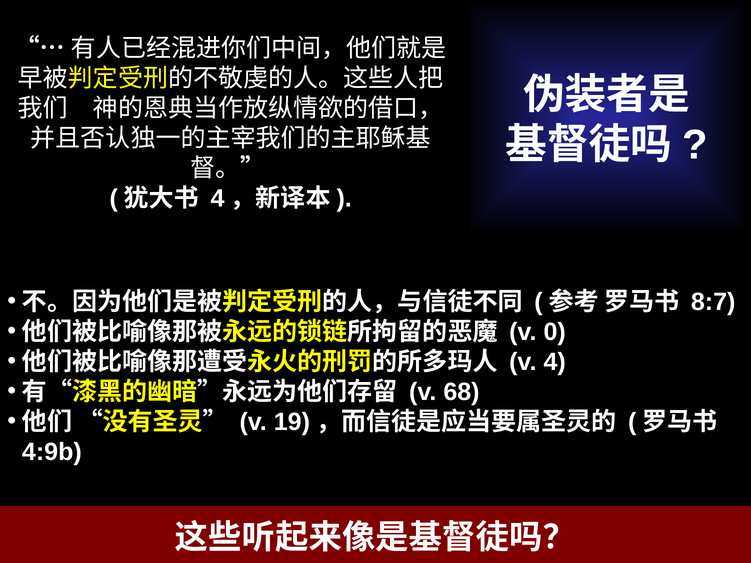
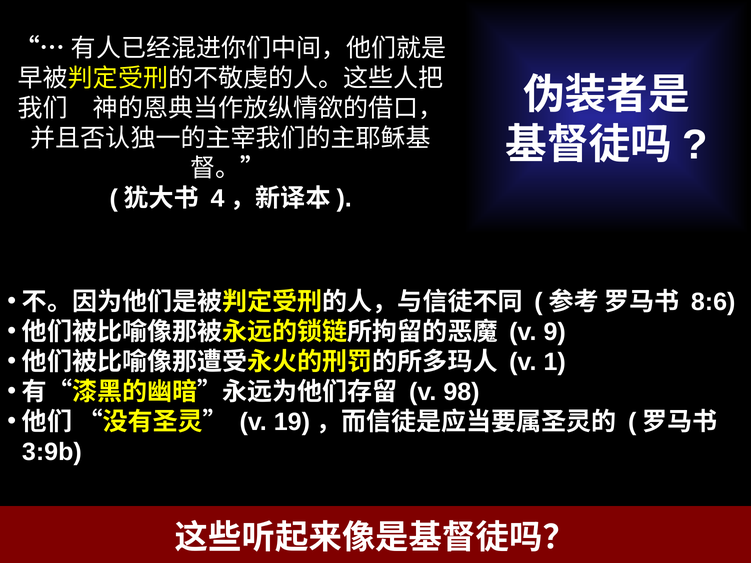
8:7: 8:7 -> 8:6 (713, 302)
0: 0 -> 9 (555, 332)
4: 4 -> 1 (555, 362)
68: 68 -> 98 (461, 392)
4:9b: 4:9b -> 3:9b (52, 452)
